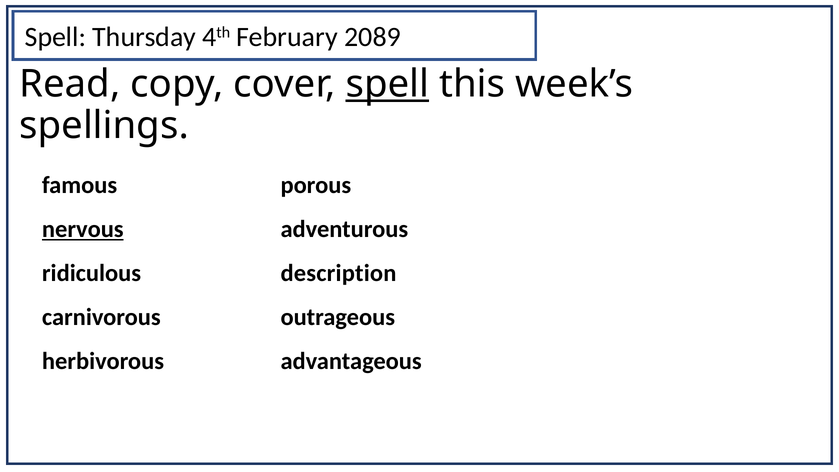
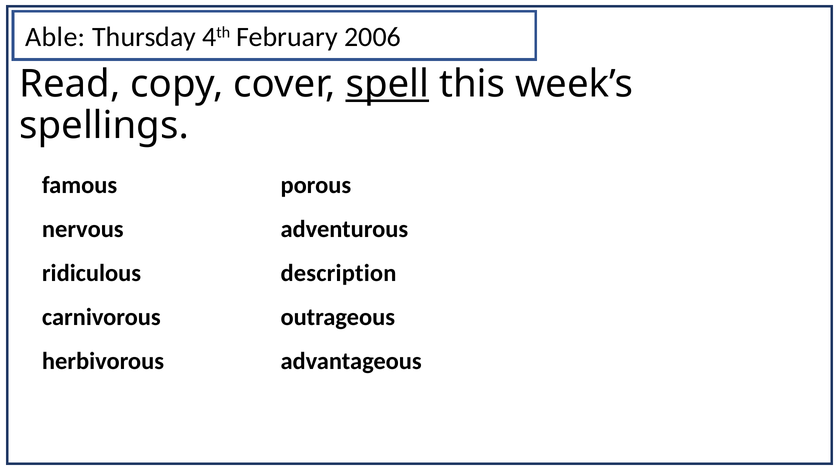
Spell: Spell -> Able (55, 37)
2089: 2089 -> 2006 (373, 37)
nervous underline: present -> none (83, 229)
